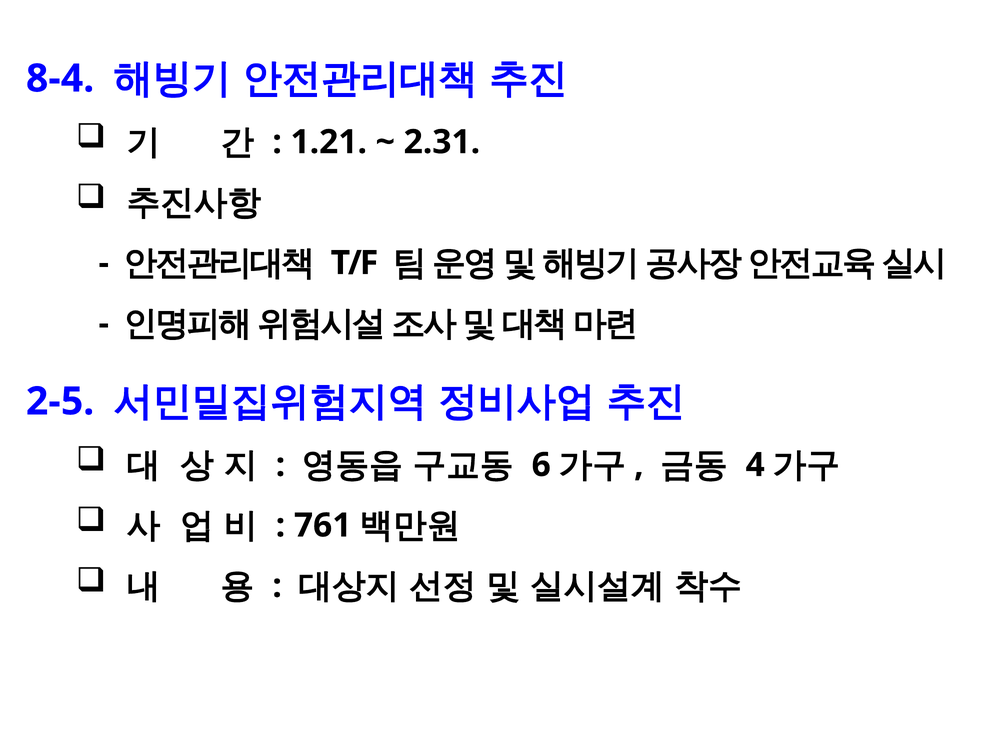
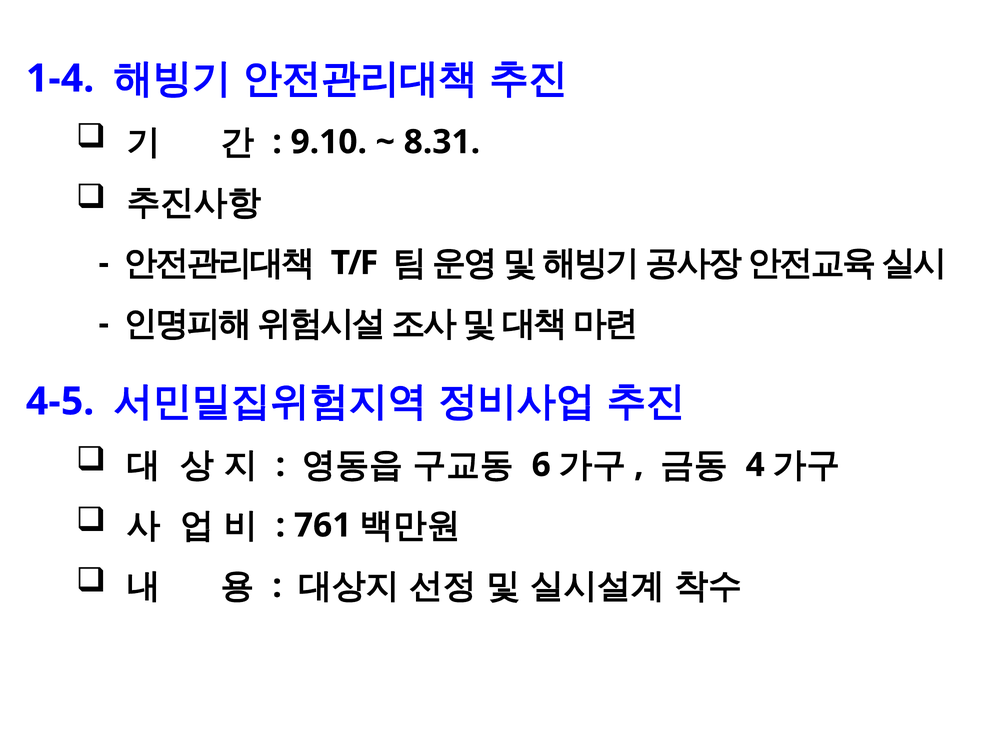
8-4: 8-4 -> 1-4 (60, 79)
1.21: 1.21 -> 9.10 (329, 142)
2.31: 2.31 -> 8.31 (442, 142)
2-5: 2-5 -> 4-5 (60, 401)
